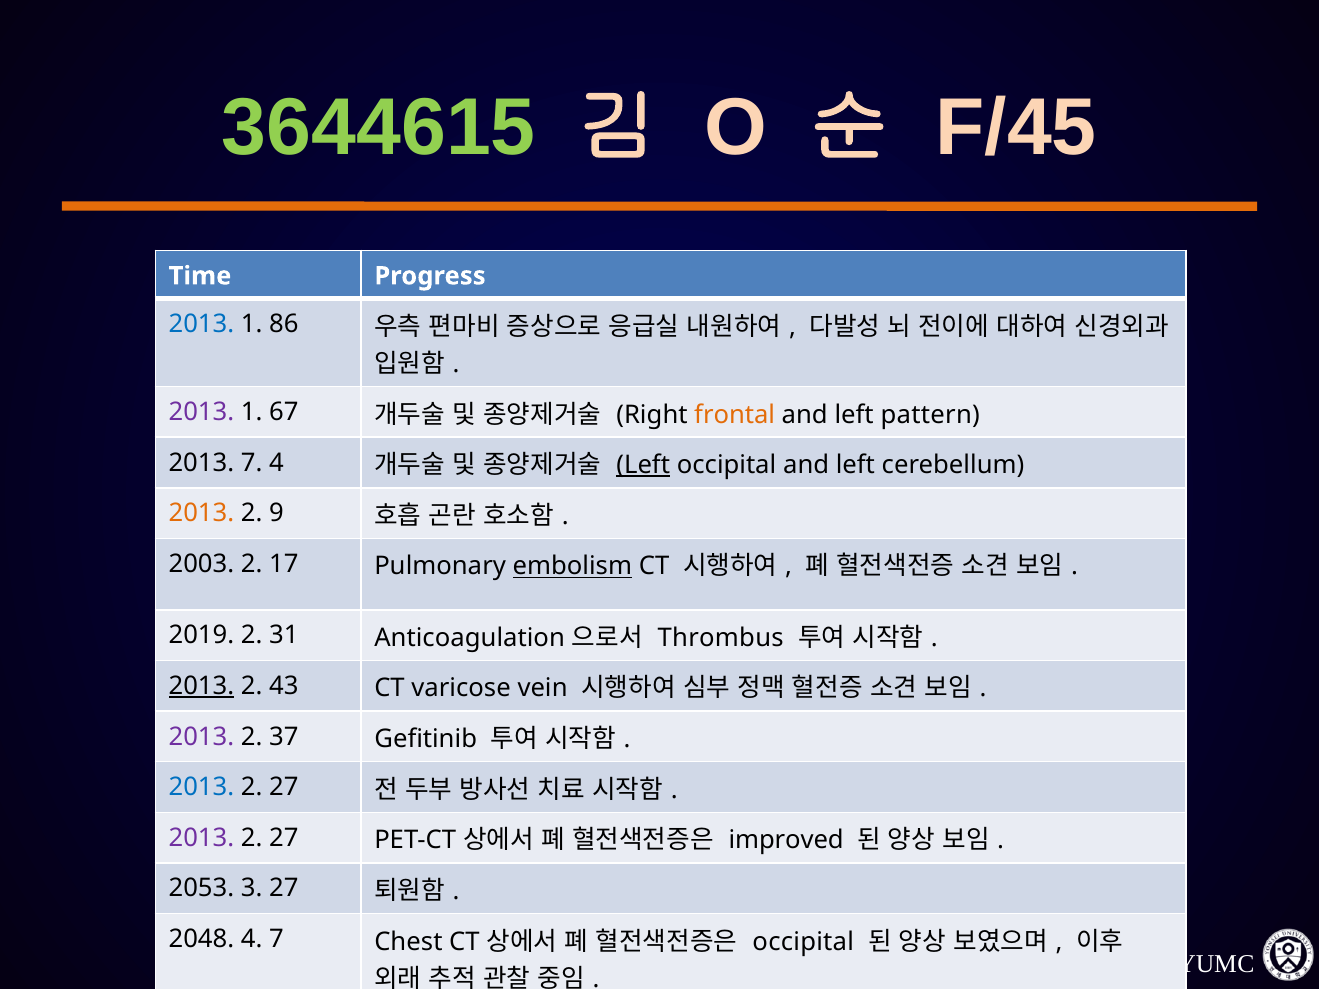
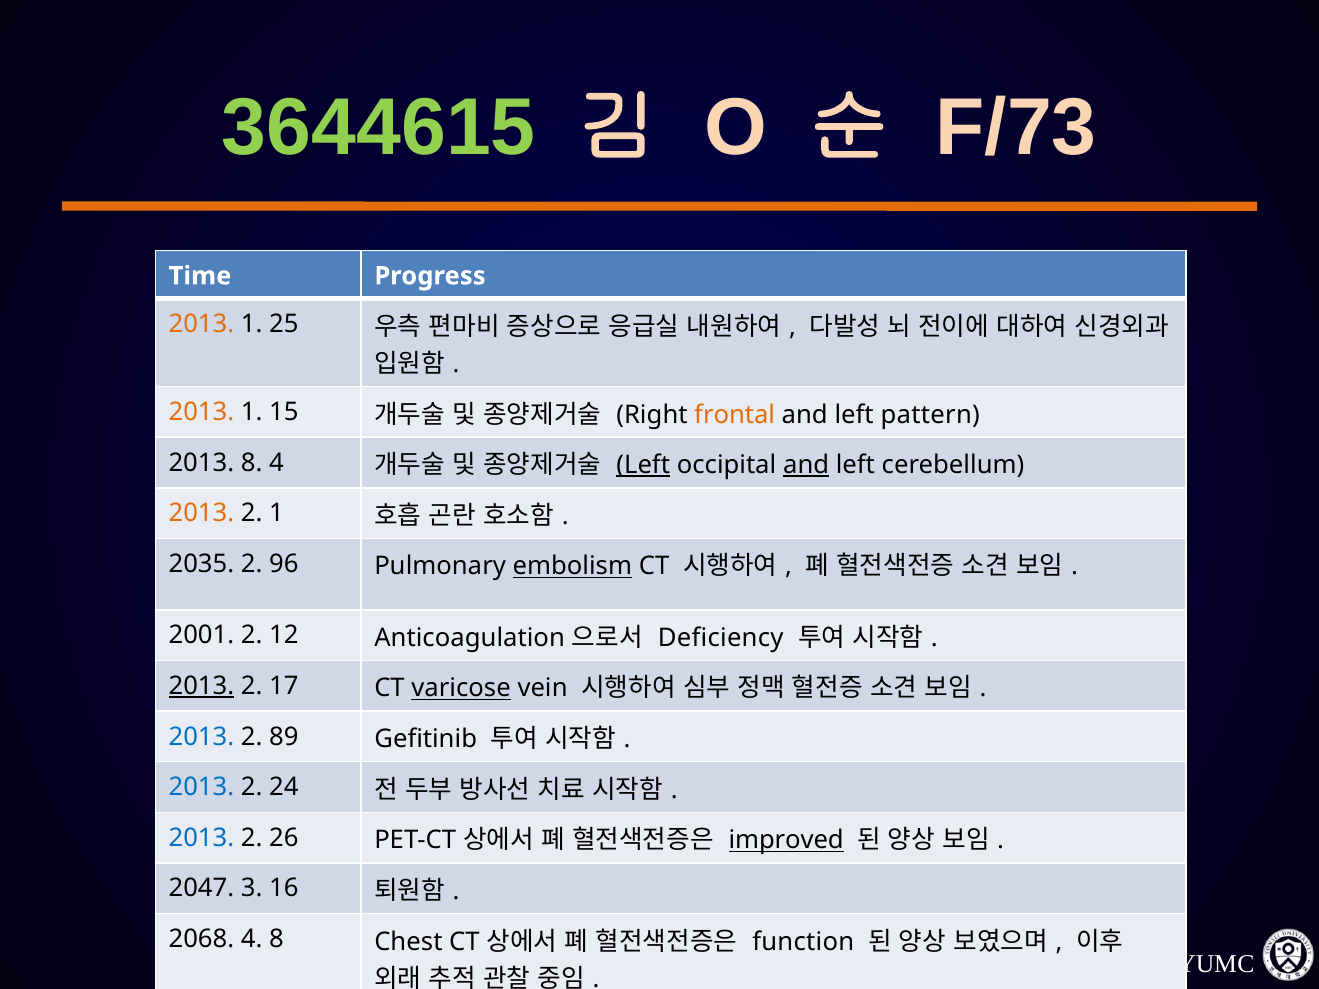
F/45: F/45 -> F/73 (1016, 128)
2013 colour: blue -> orange (201, 324)
86: 86 -> 25 (284, 324)
2013 colour: purple -> orange (201, 412)
67: 67 -> 15 (284, 412)
2013 7: 7 -> 8 (252, 463)
and underline: none -> present (806, 465)
2 9: 9 -> 1 (277, 514)
2003: 2003 -> 2035 (201, 564)
17: 17 -> 96 (284, 564)
2019: 2019 -> 2001 (201, 636)
31: 31 -> 12 (284, 636)
Thrombus: Thrombus -> Deficiency (721, 638)
43: 43 -> 17 (284, 686)
varicose underline: none -> present (461, 689)
2013 colour: purple -> blue (201, 737)
37: 37 -> 89 (284, 737)
27: 27 -> 24 (284, 787)
2013 colour: purple -> blue (201, 838)
27: 27 -> 26 (284, 838)
improved underline: none -> present (786, 841)
2053: 2053 -> 2047 (201, 889)
3 27: 27 -> 16 (284, 889)
2048: 2048 -> 2068 (201, 939)
4 7: 7 -> 8 (277, 939)
occipital: occipital -> function (803, 942)
